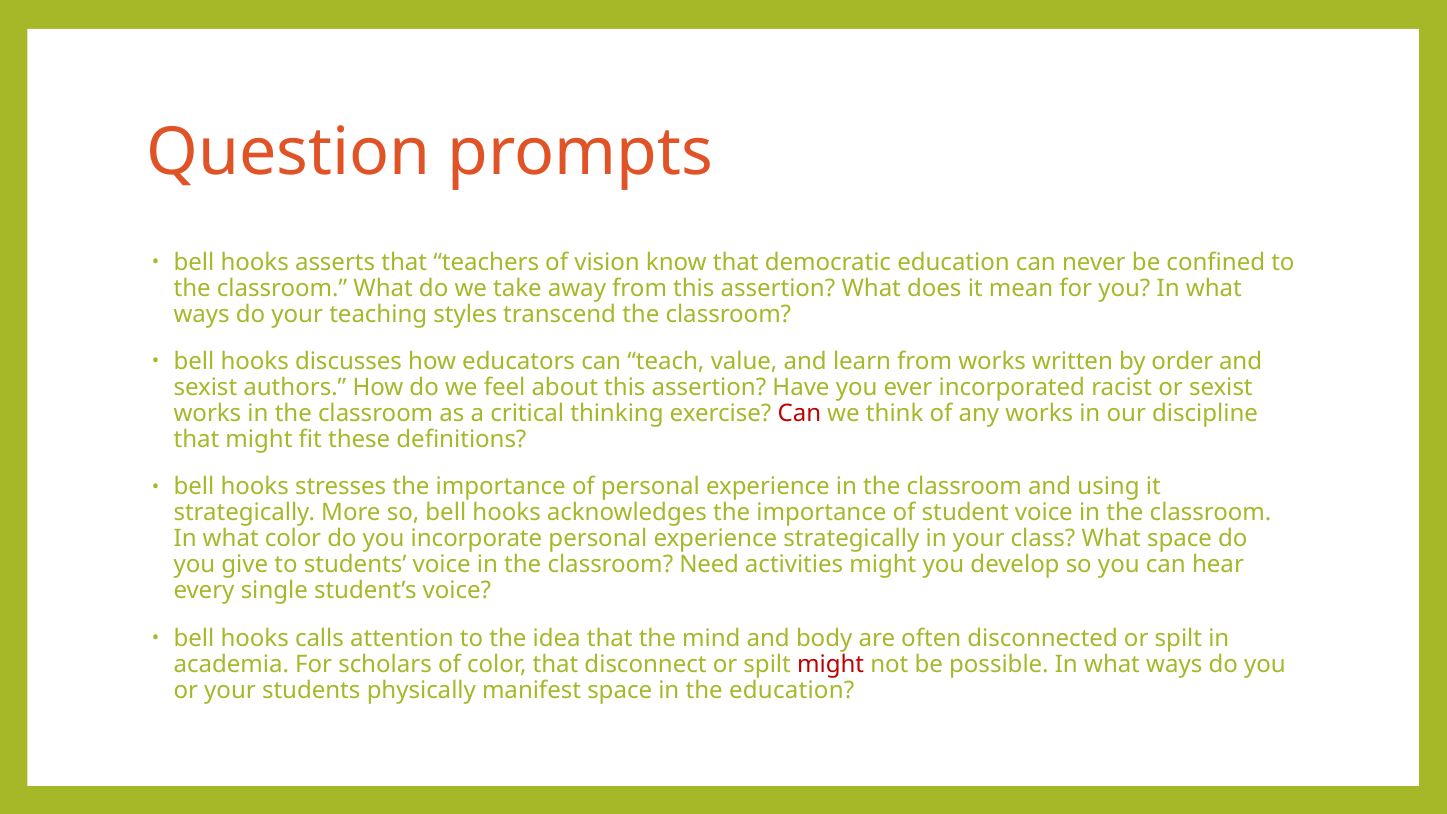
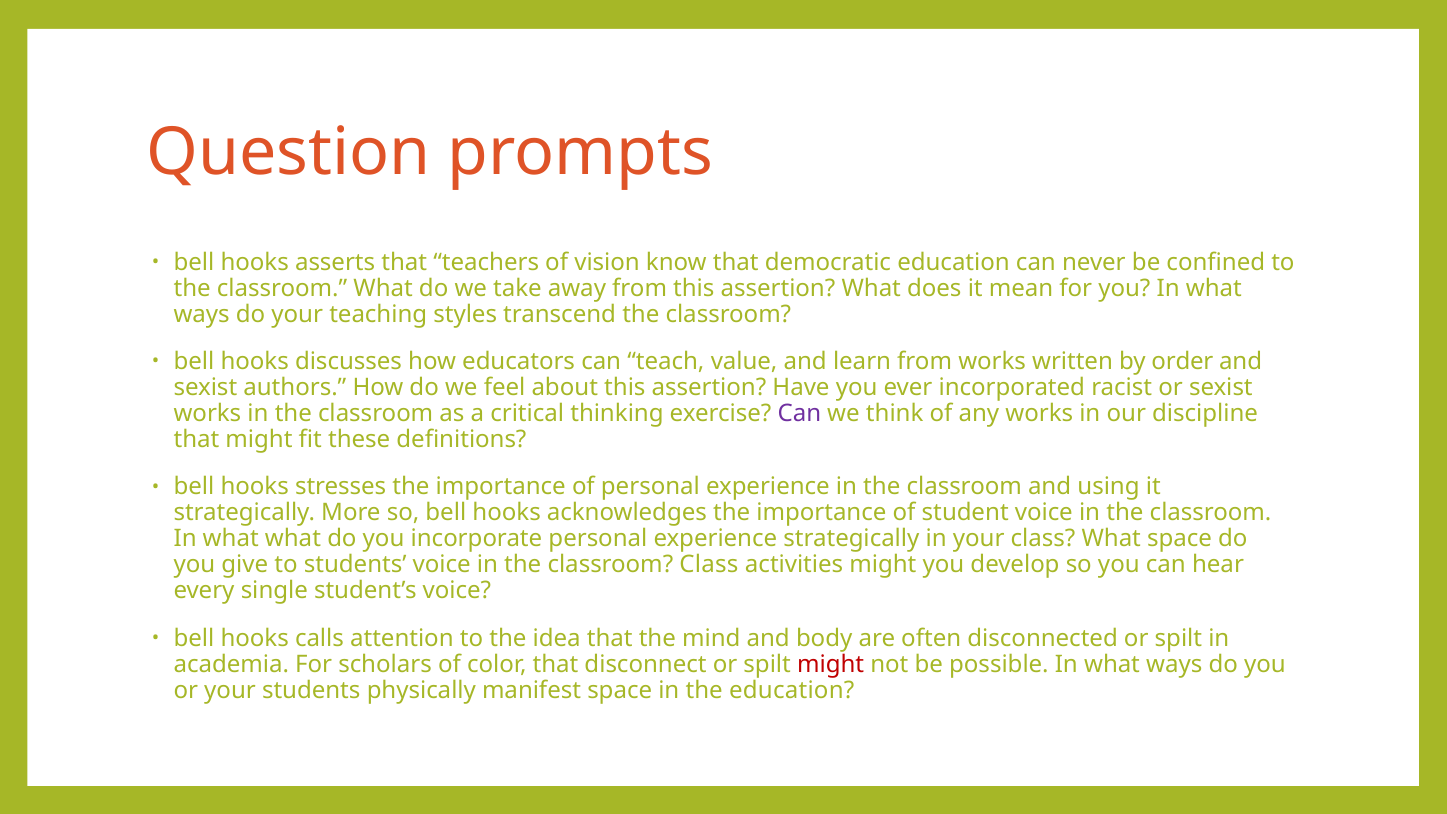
Can colour: red -> purple (799, 414)
what color: color -> what (293, 539)
classroom Need: Need -> Class (709, 565)
